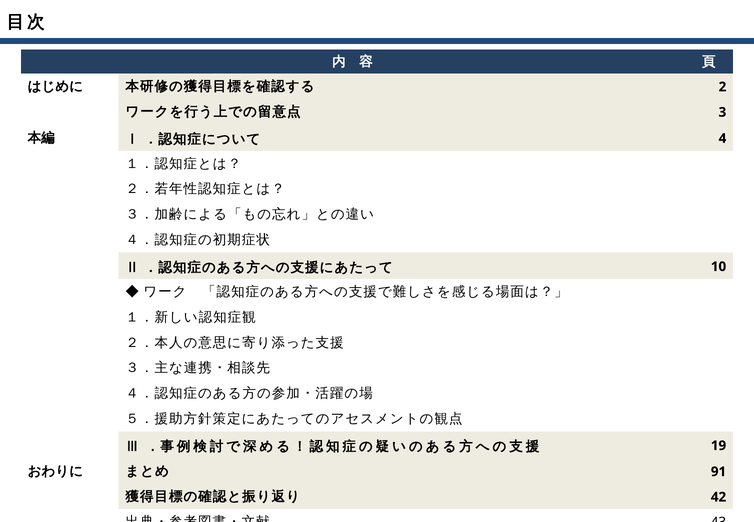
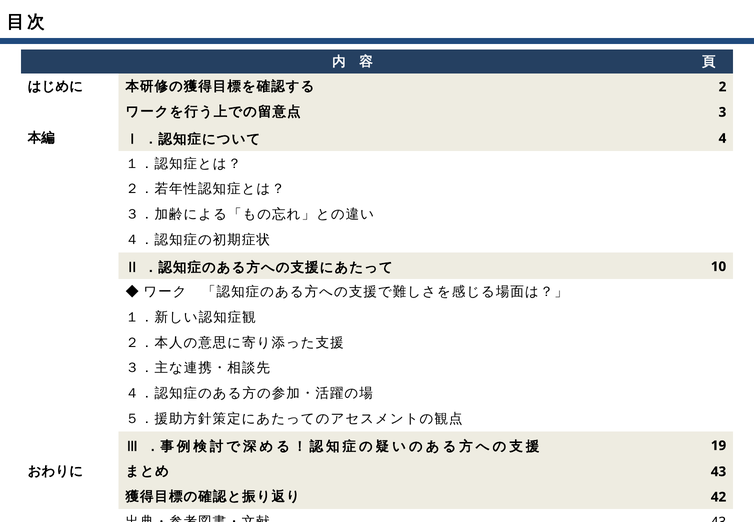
91: 91 -> 43 (719, 472)
